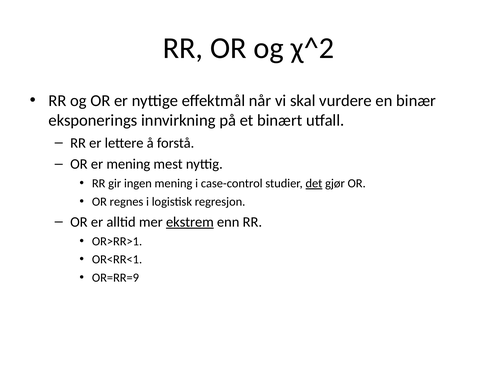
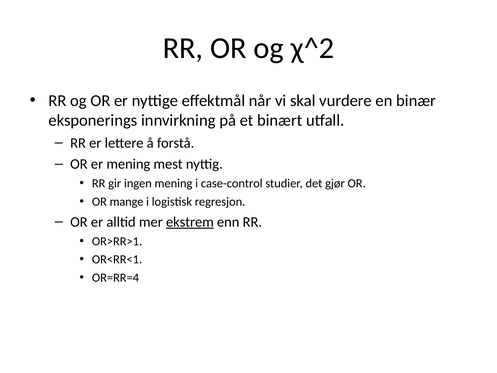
det underline: present -> none (314, 183)
regnes: regnes -> mange (127, 202)
OR=RR=9: OR=RR=9 -> OR=RR=4 (115, 278)
